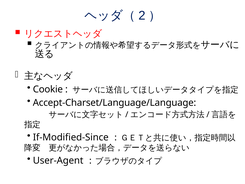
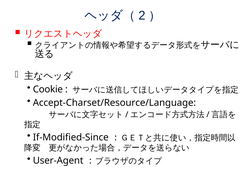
Accept-Charset/Language/Language: Accept-Charset/Language/Language -> Accept-Charset/Resource/Language (114, 103)
